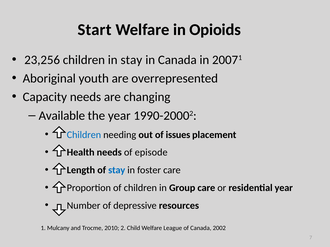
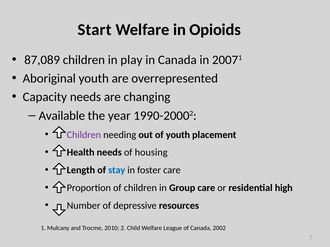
23,256: 23,256 -> 87,089 (42, 60)
in stay: stay -> play (131, 60)
Children colour: blue -> purple (84, 135)
of issues: issues -> youth (178, 135)
episode: episode -> housing (151, 153)
residential year: year -> high (284, 188)
